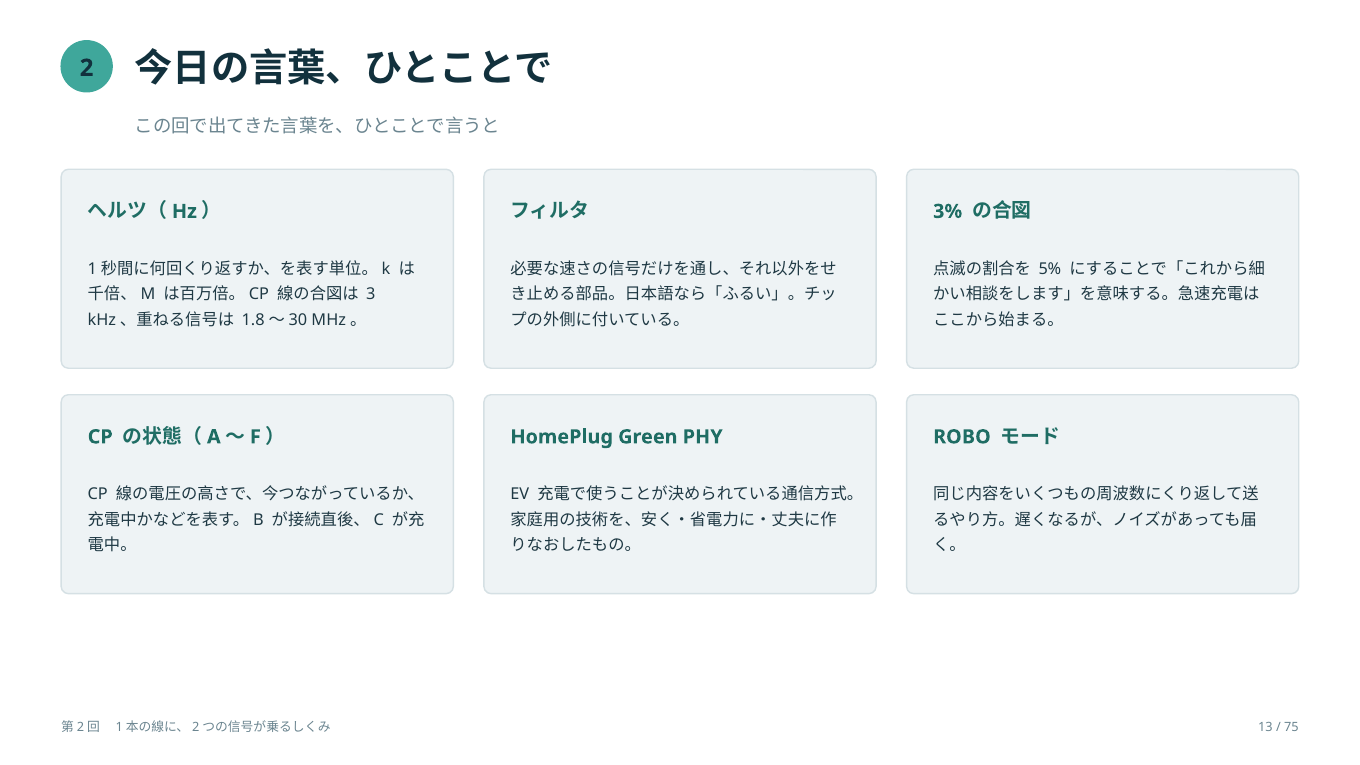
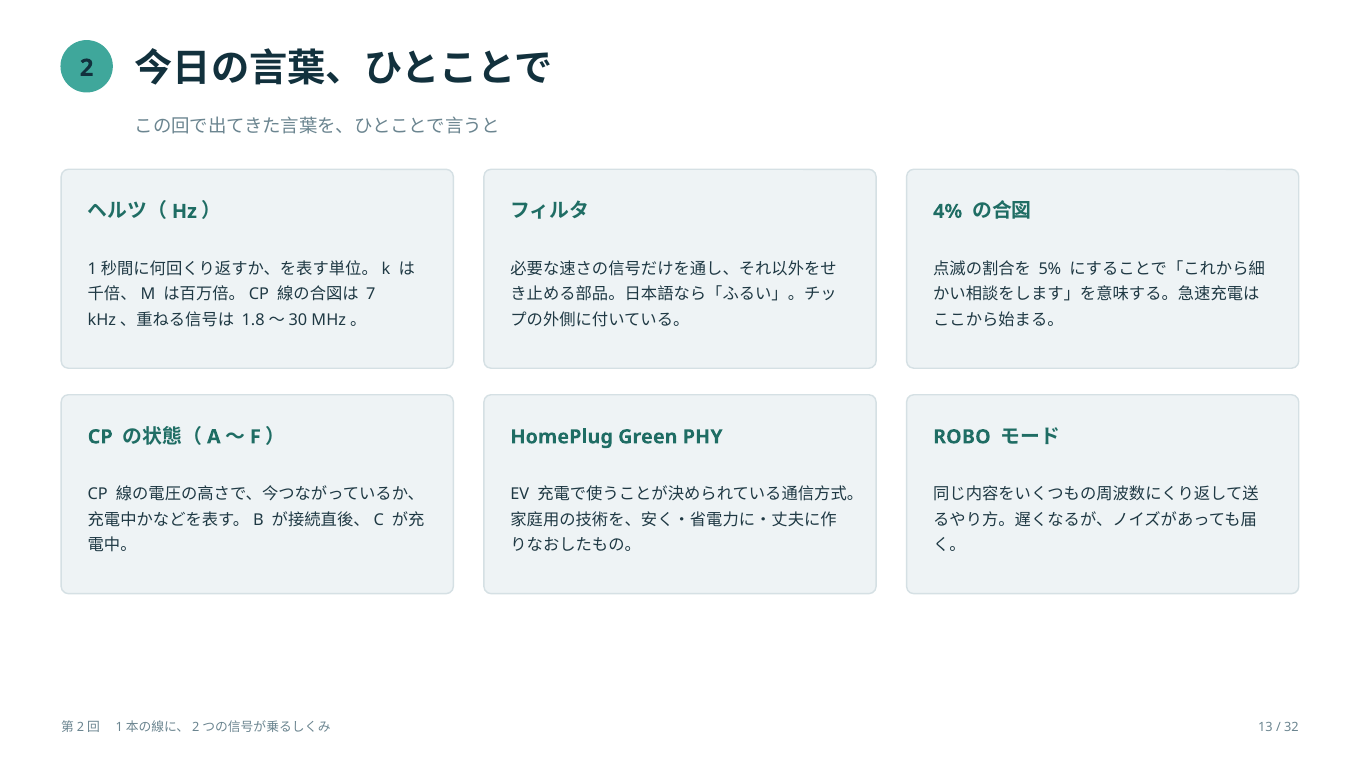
3%: 3% -> 4% (948, 211)
3: 3 -> 7 (371, 294)
75: 75 -> 32 (1291, 727)
